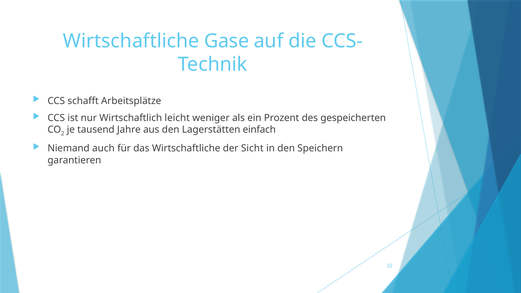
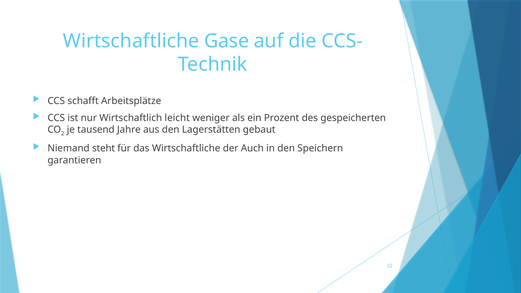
einfach: einfach -> gebaut (259, 130)
auch: auch -> steht (104, 148)
Sicht: Sicht -> Auch (252, 148)
